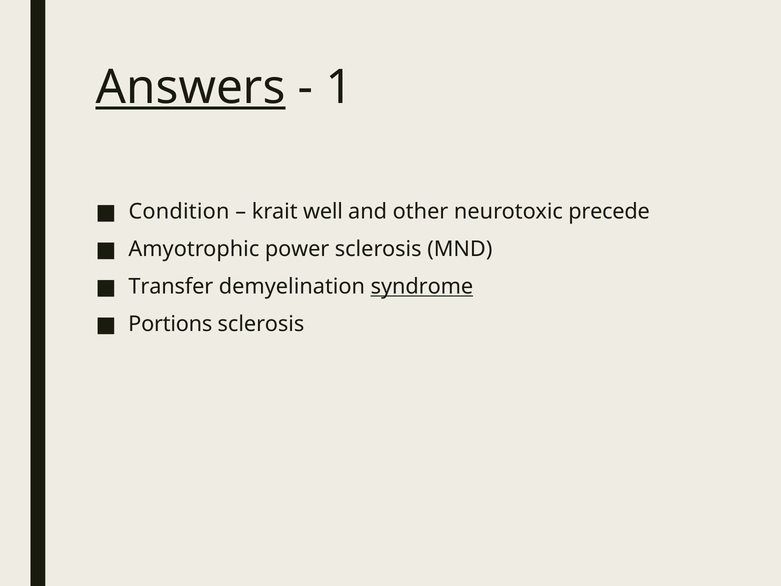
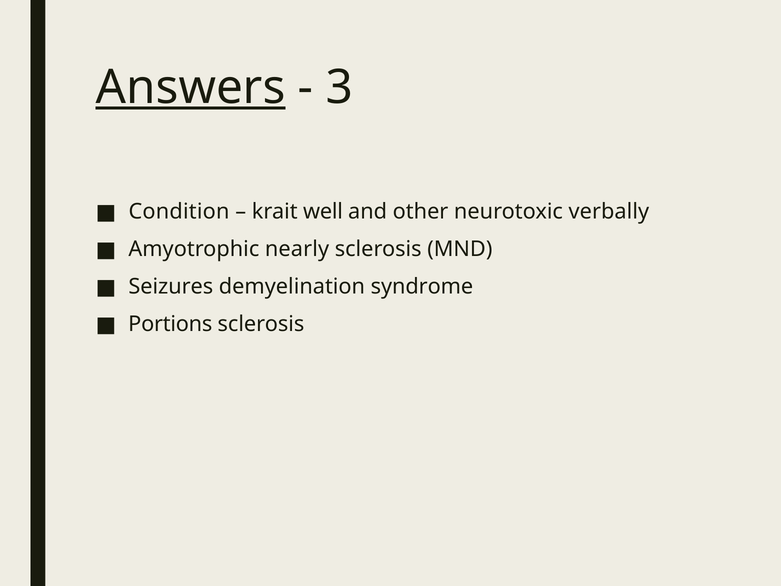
1: 1 -> 3 (339, 88)
precede: precede -> verbally (609, 212)
power: power -> nearly (297, 249)
Transfer: Transfer -> Seizures (171, 287)
syndrome underline: present -> none (422, 287)
